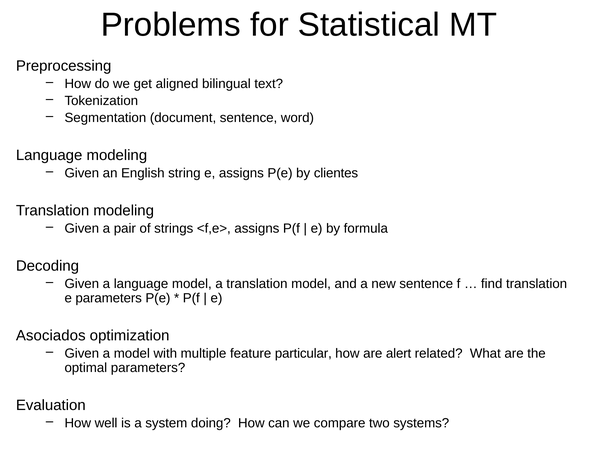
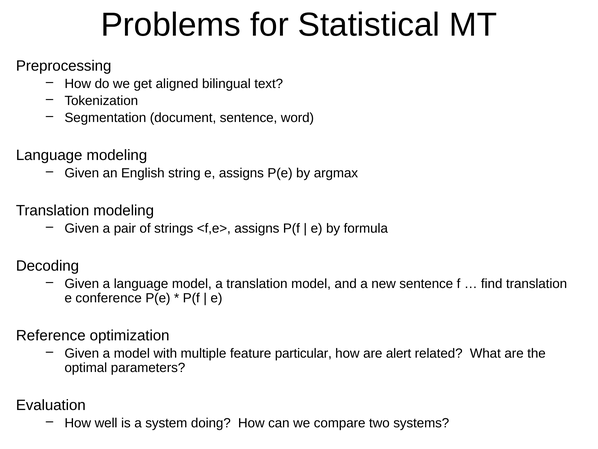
clientes: clientes -> argmax (336, 173)
e parameters: parameters -> conference (109, 298)
Asociados: Asociados -> Reference (51, 335)
